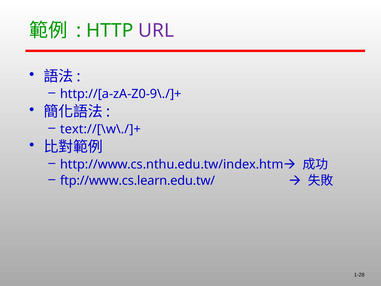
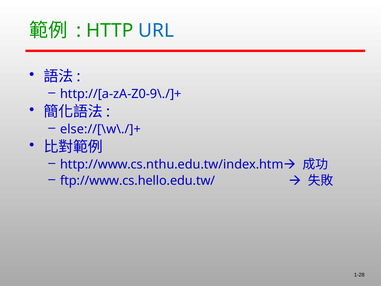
URL colour: purple -> blue (156, 31)
text://[\w\./]+: text://[\w\./]+ -> else://[\w\./]+ (101, 129)
ftp://www.cs.learn.edu.tw/: ftp://www.cs.learn.edu.tw/ -> ftp://www.cs.hello.edu.tw/ (138, 181)
